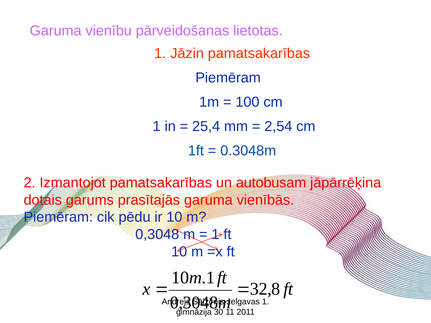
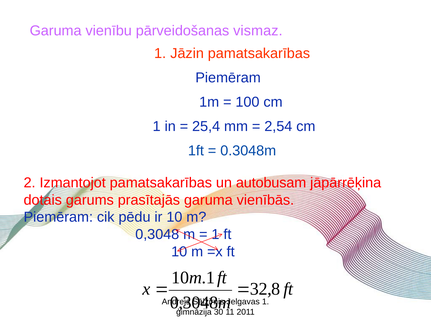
lietotas: lietotas -> vismaz (258, 31)
